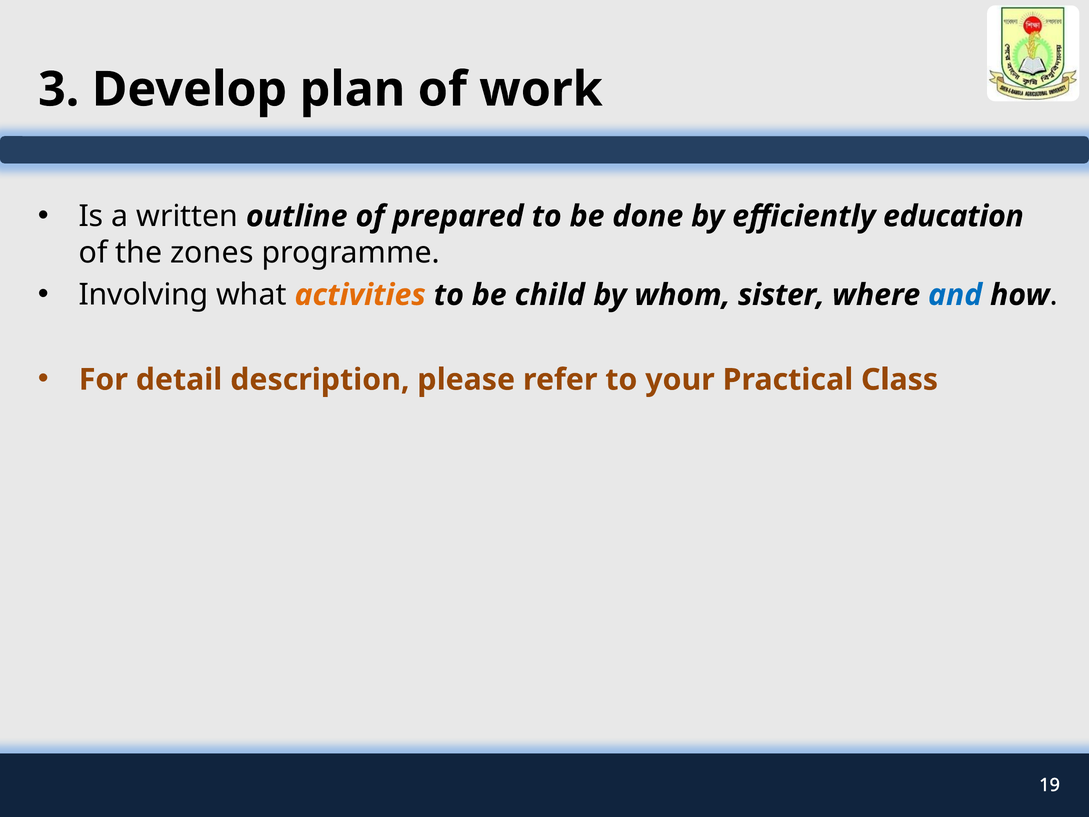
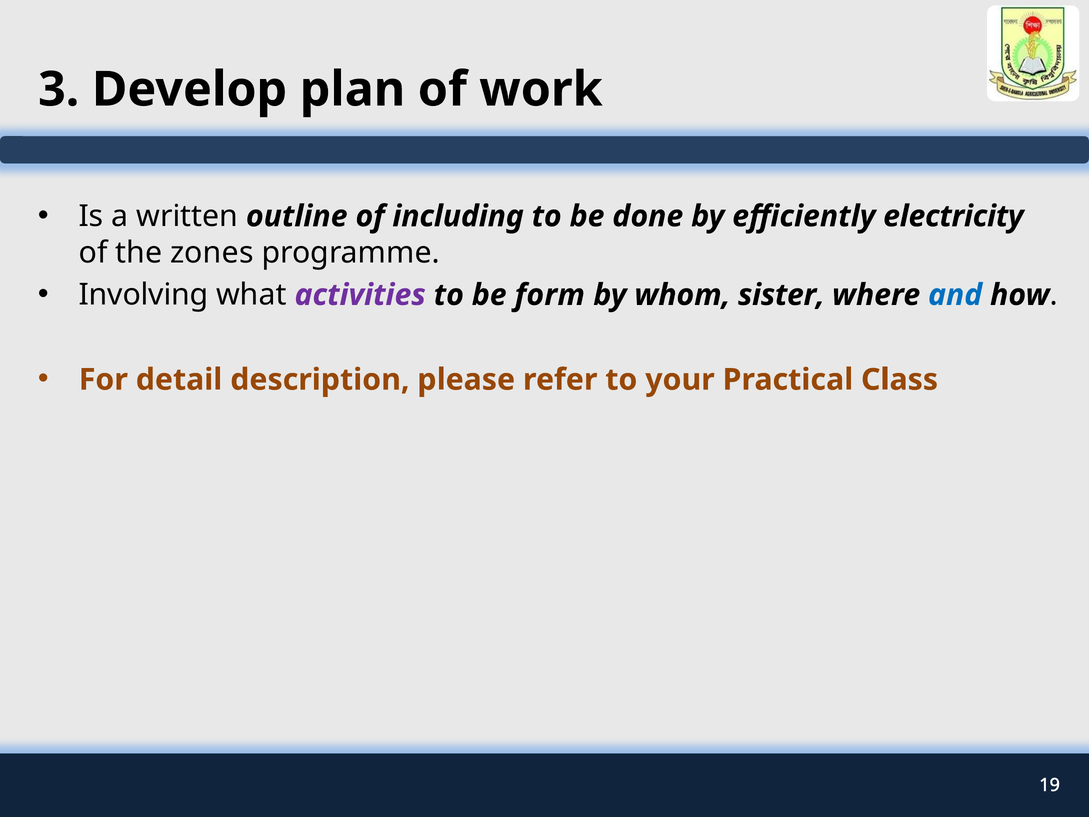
prepared: prepared -> including (458, 216)
education: education -> electricity (953, 216)
activities colour: orange -> purple (360, 295)
child: child -> form (550, 295)
